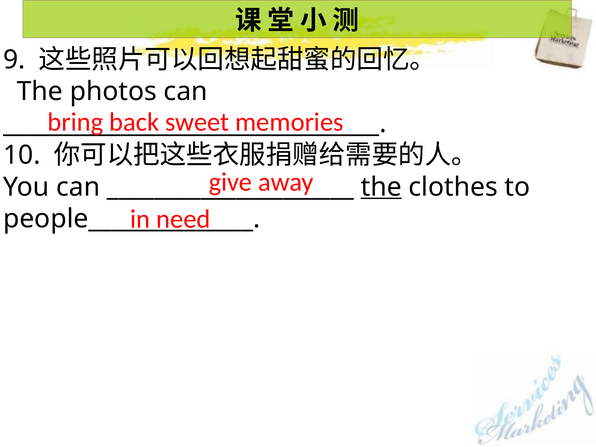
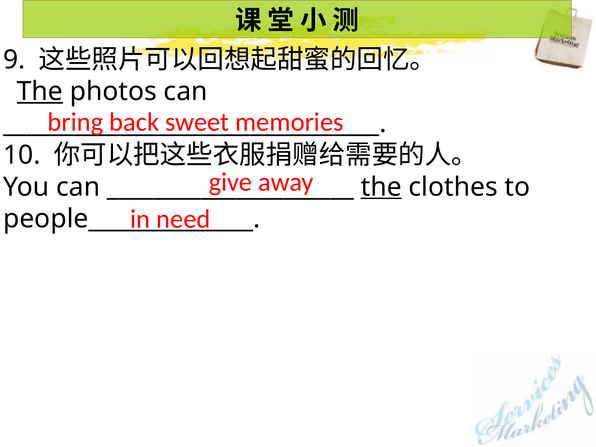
The underline: none -> present (40, 92)
